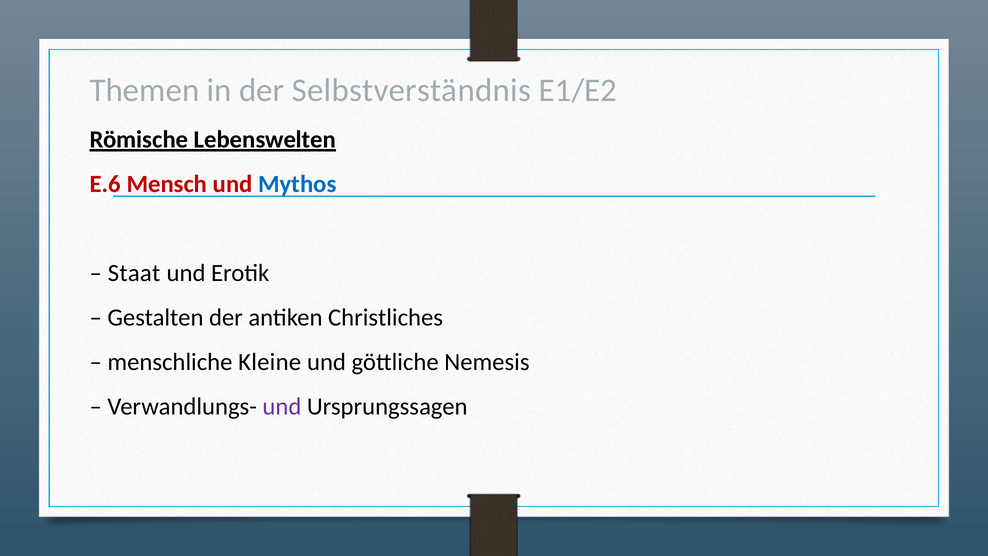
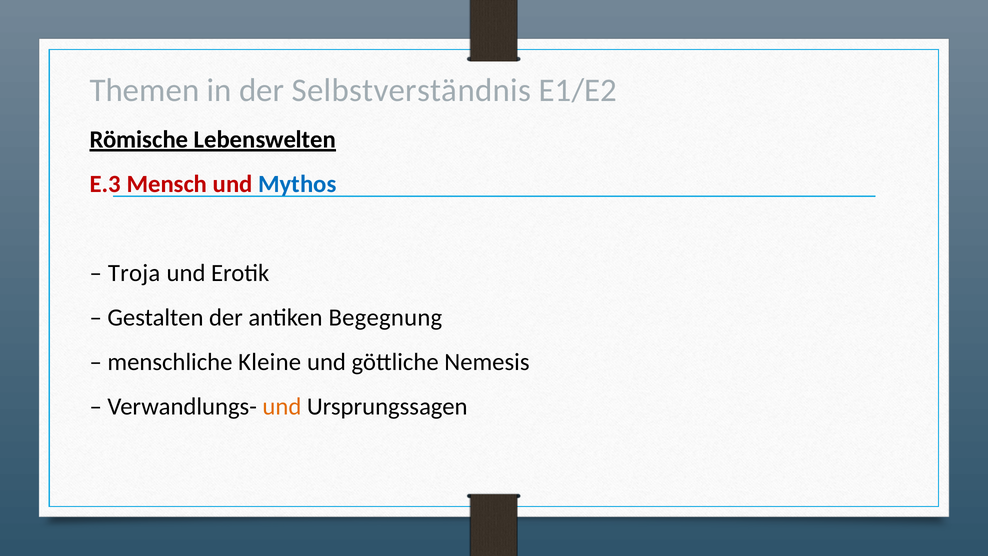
E.6: E.6 -> E.3 (105, 184)
Staat: Staat -> Troja (134, 273)
Christliches: Christliches -> Begegnung (385, 317)
und colour: purple -> orange (282, 406)
